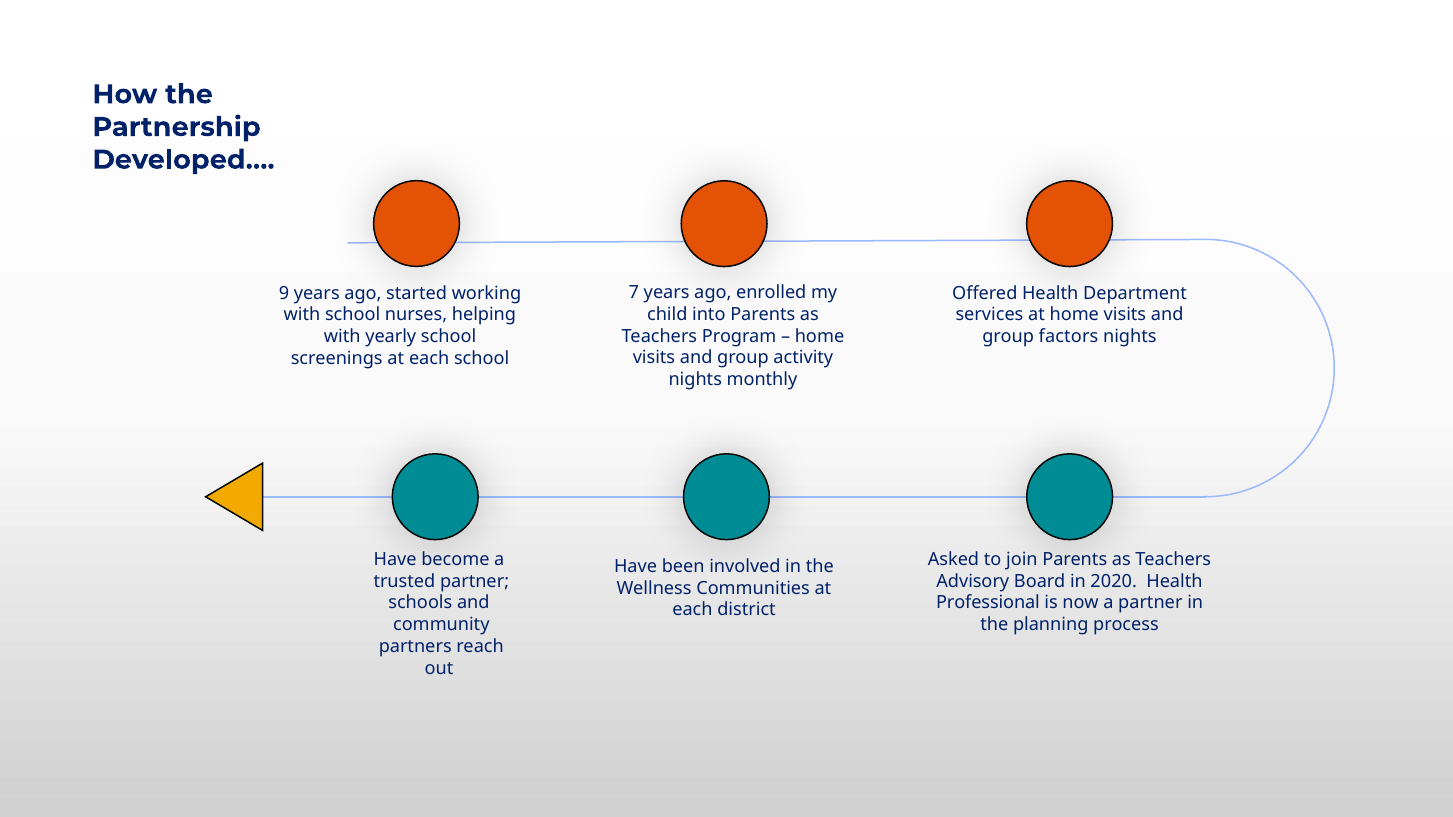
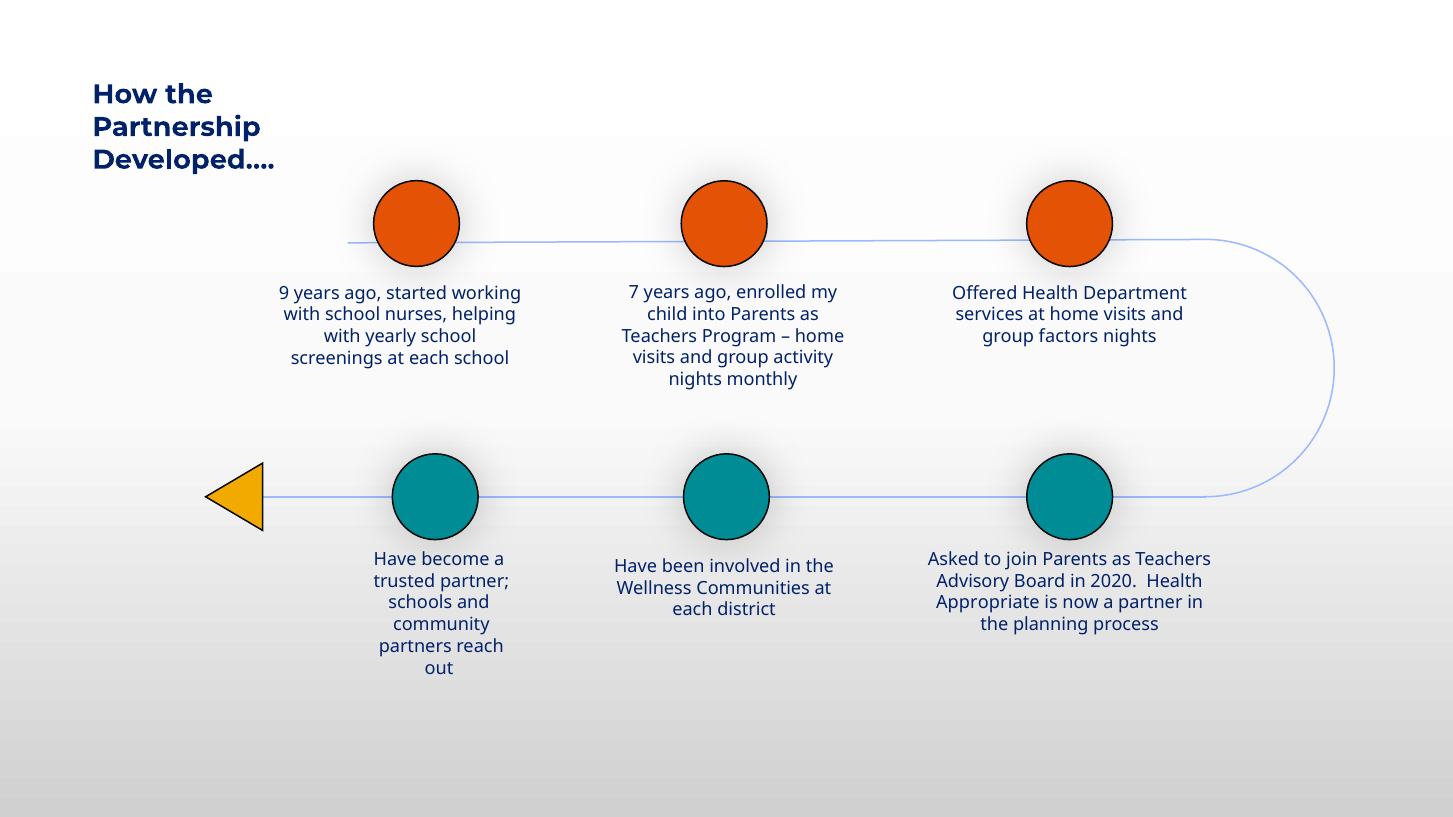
Professional: Professional -> Appropriate (988, 603)
